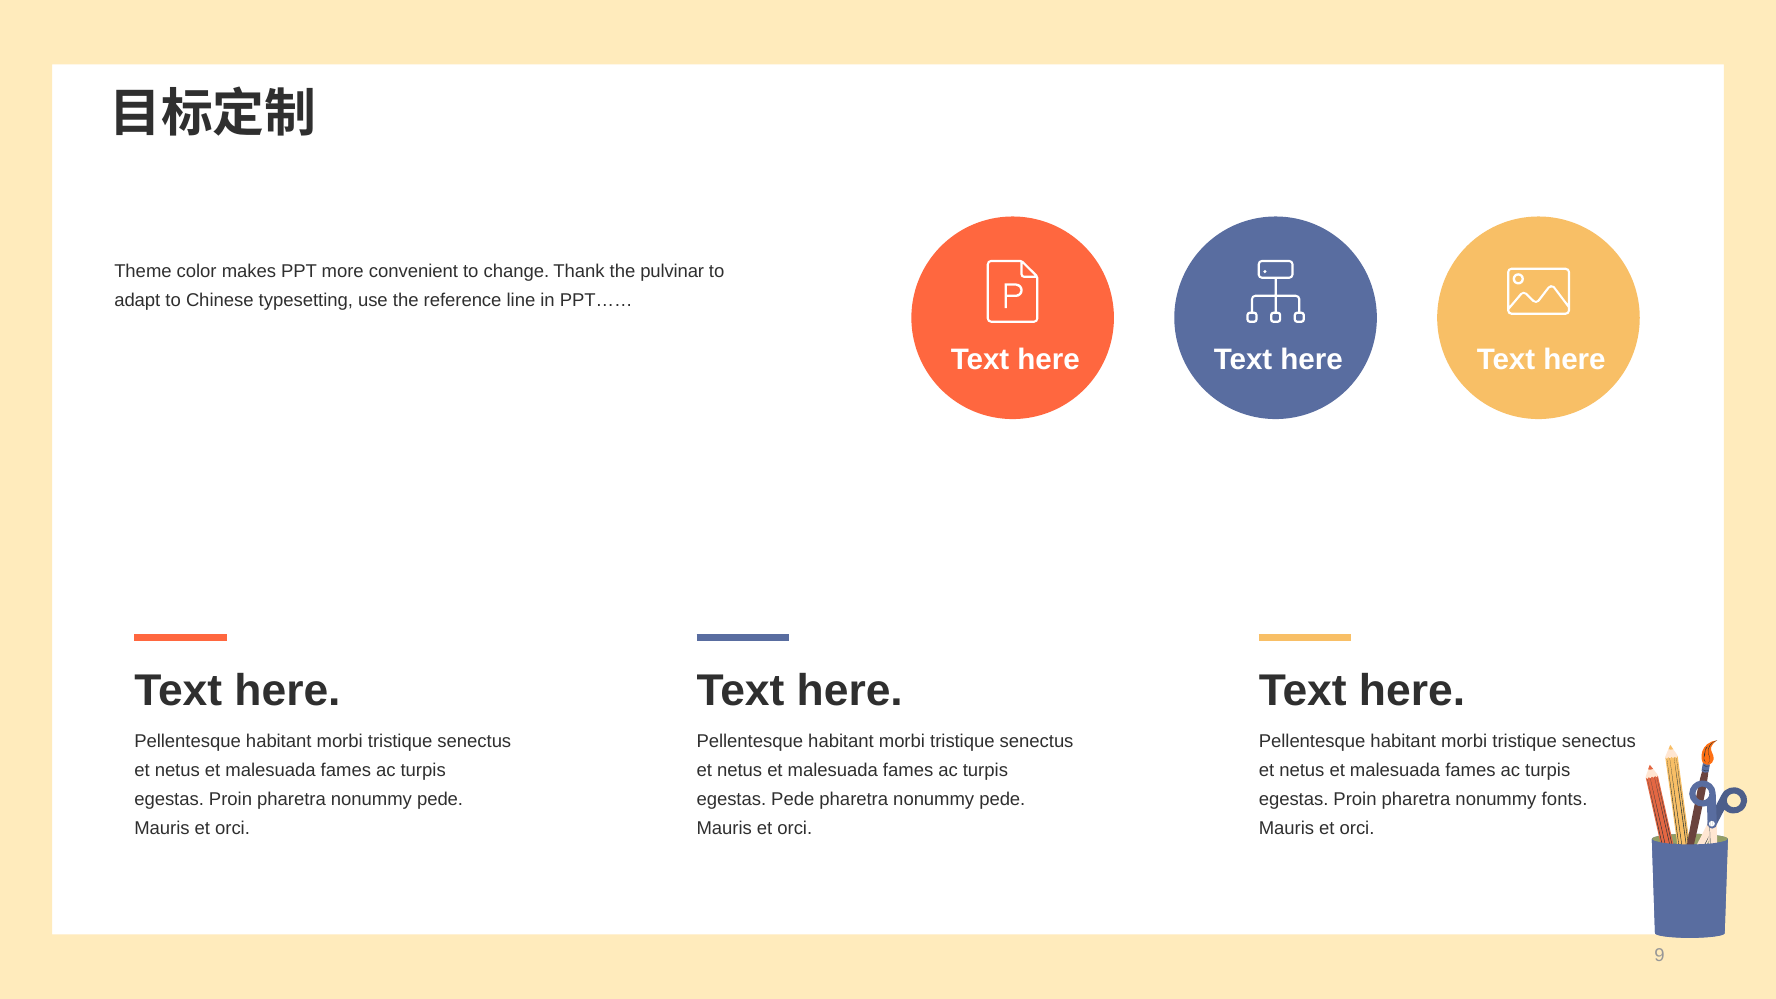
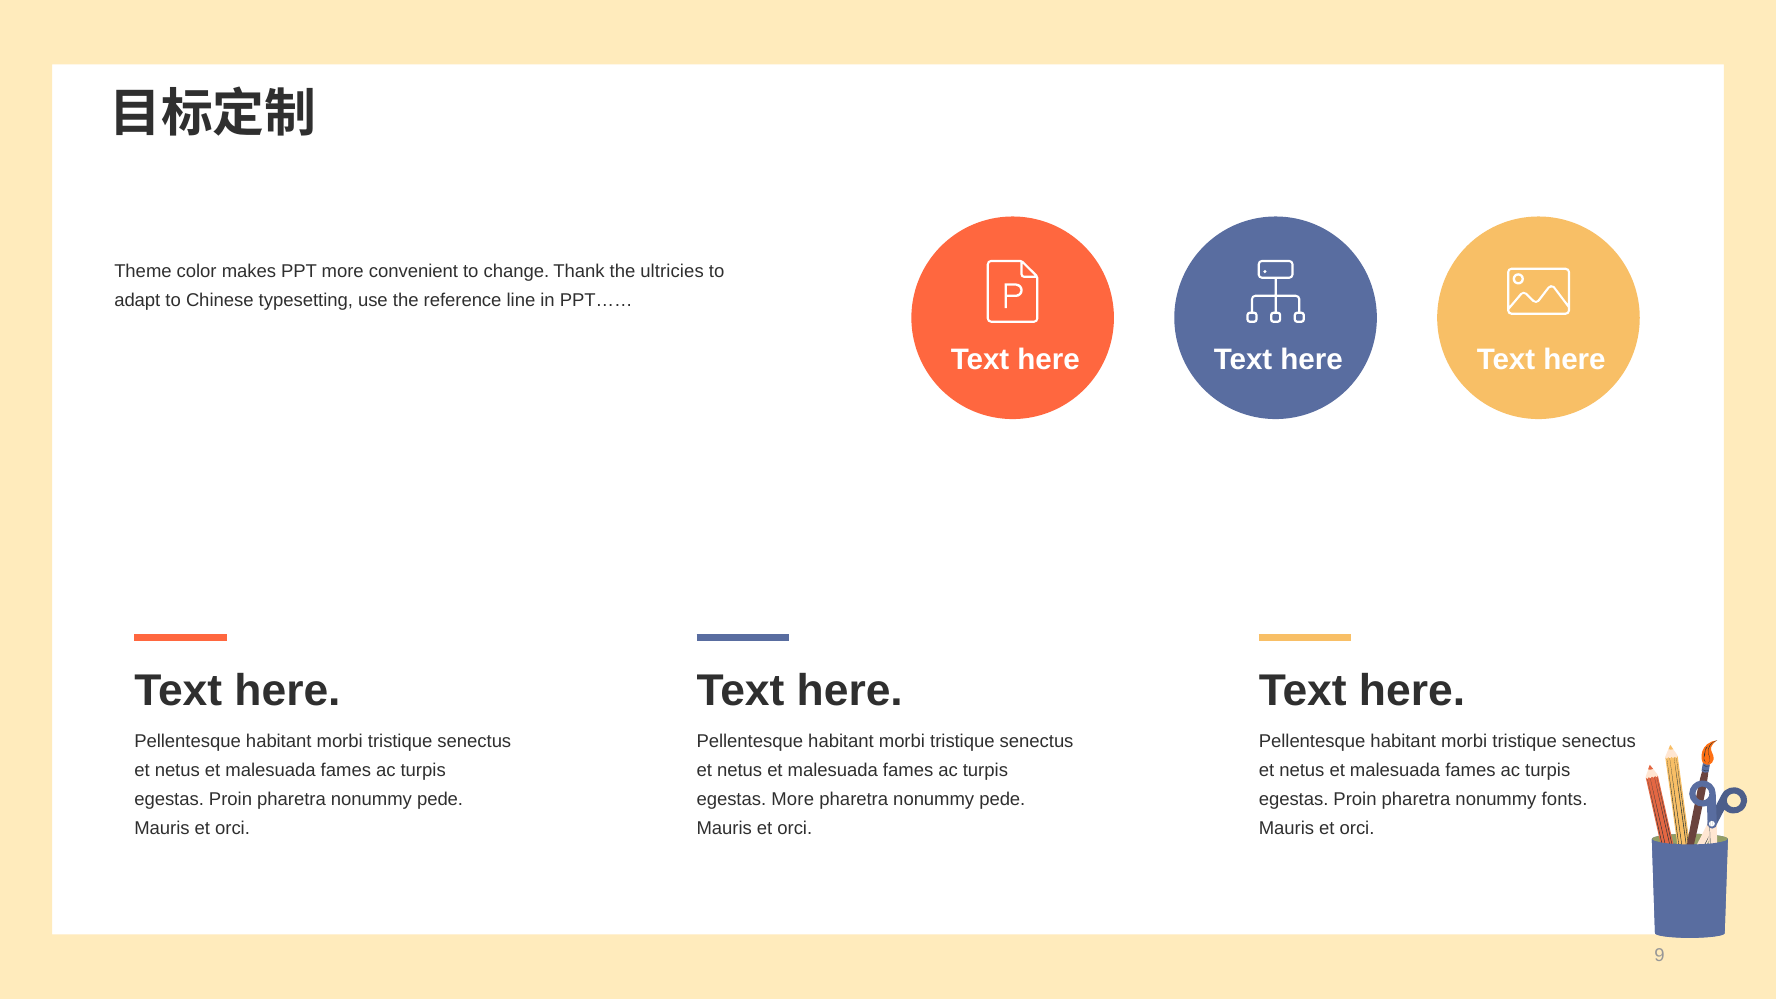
pulvinar: pulvinar -> ultricies (672, 272)
egestas Pede: Pede -> More (793, 799)
